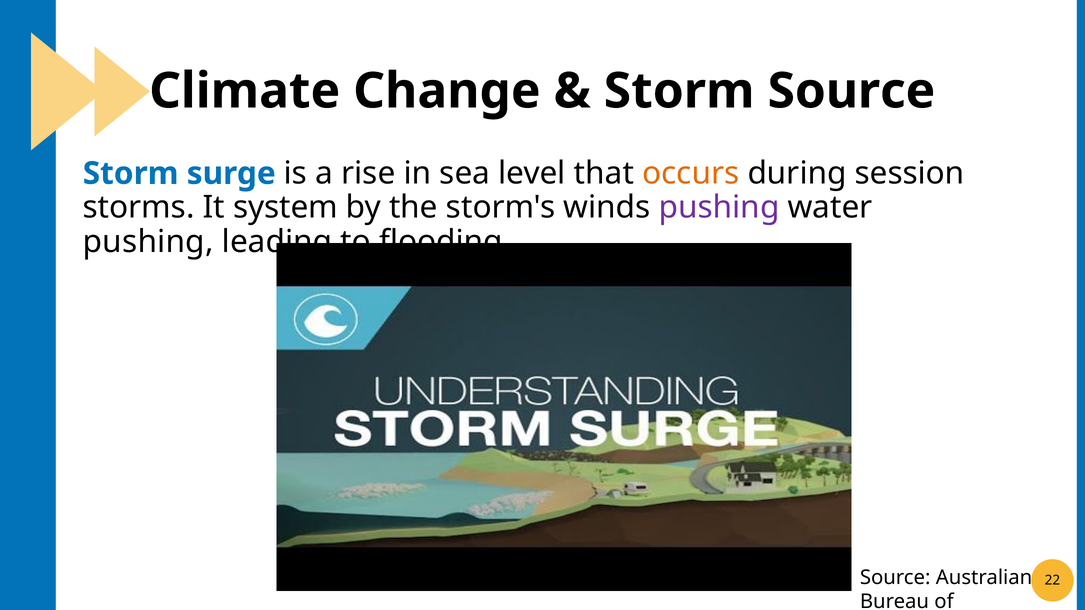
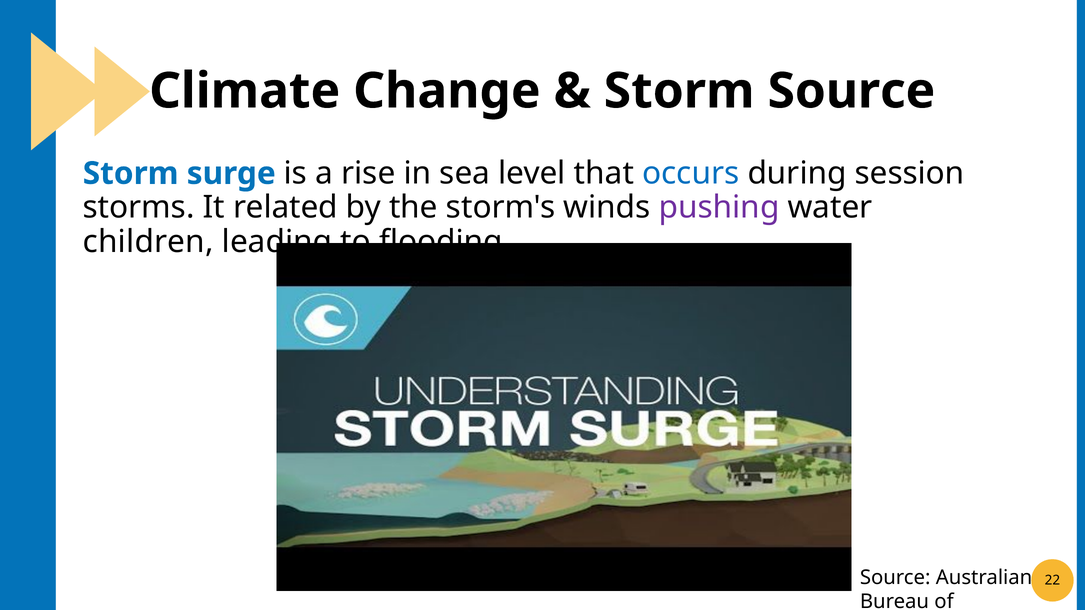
occurs colour: orange -> blue (691, 174)
system: system -> related (285, 208)
pushing: pushing -> children (148, 242)
